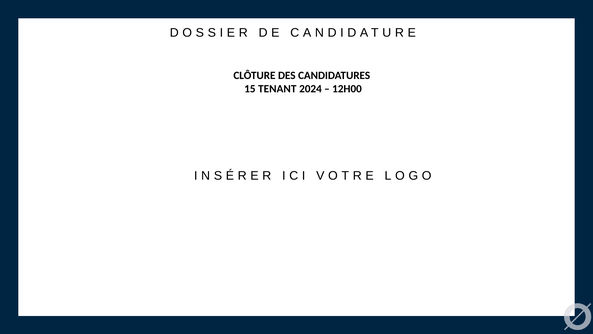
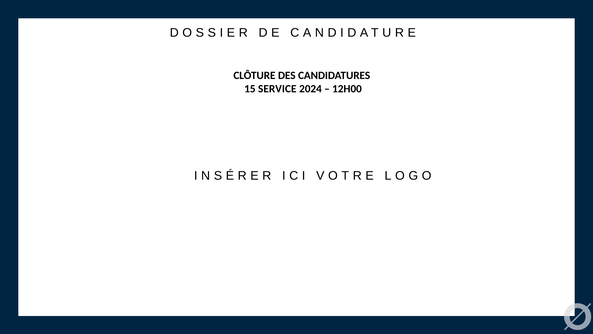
TENANT: TENANT -> SERVICE (277, 89)
